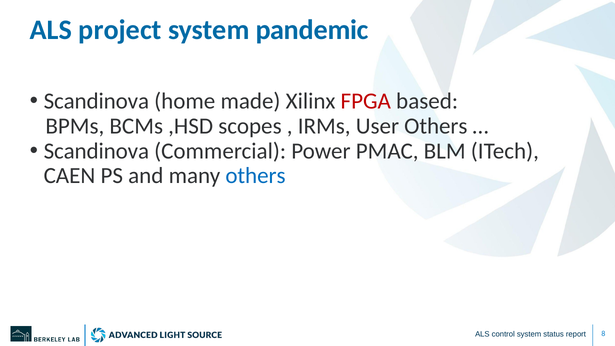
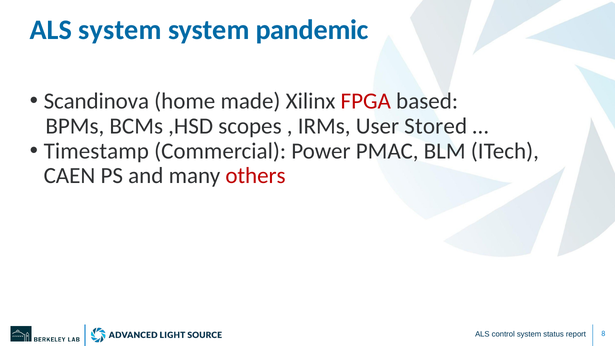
ALS project: project -> system (120, 30)
User Others: Others -> Stored (436, 126)
Scandinova: Scandinova -> Timestamp (96, 151)
others colour: blue -> red (255, 176)
